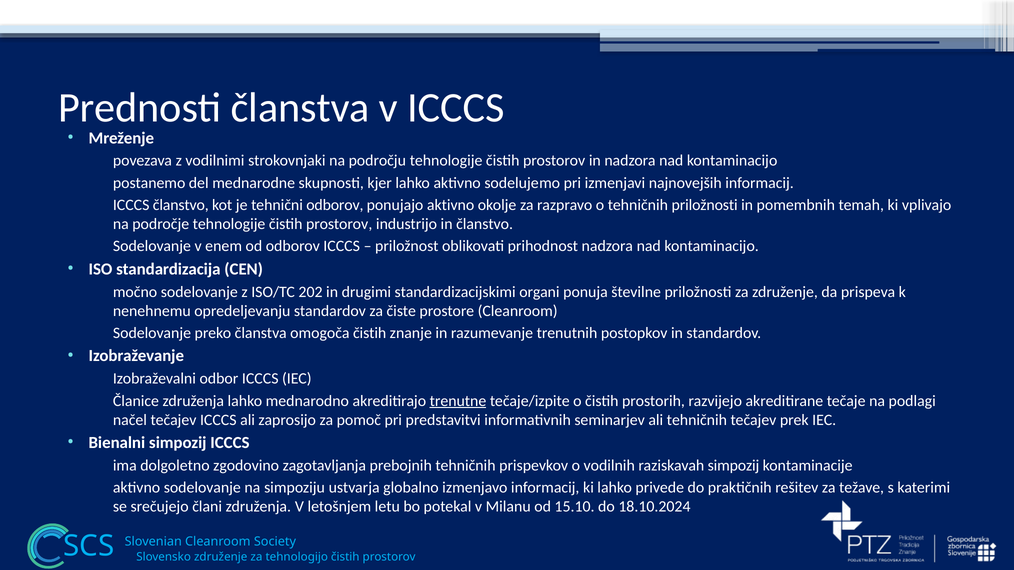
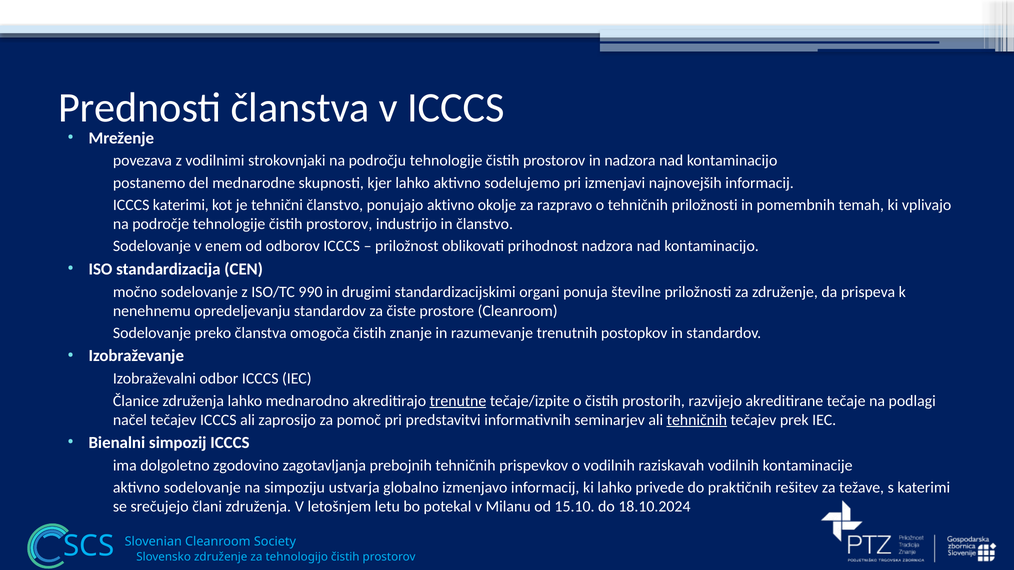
članstvo: članstvo -> katerimi (181, 205)
tehnični odborov: odborov -> članstvo (335, 205)
202: 202 -> 990 (311, 292)
tehničnih underline: none -> present (697, 420)
raziskavah simpozij: simpozij -> vodilnih (733, 466)
